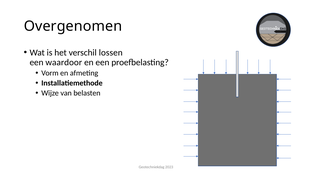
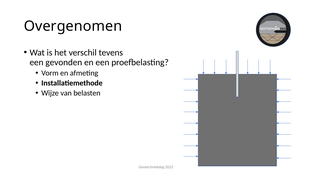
lossen: lossen -> tevens (111, 53)
waardoor: waardoor -> gevonden (64, 63)
